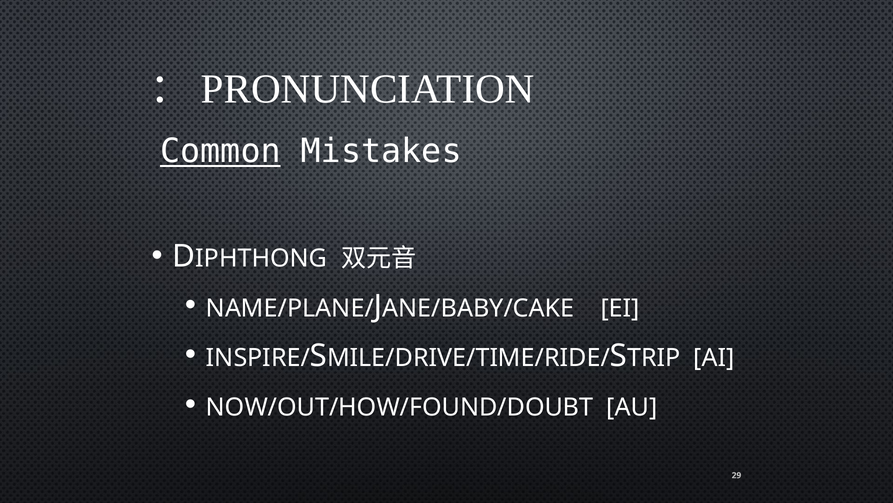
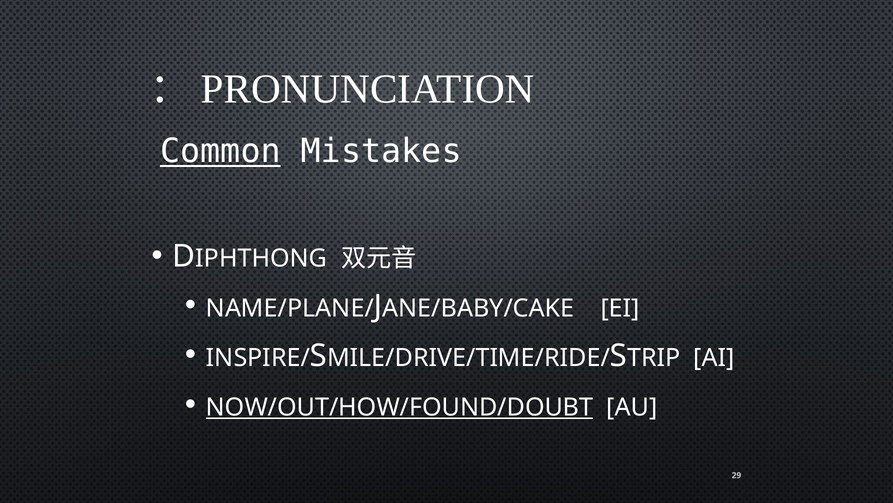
NOW/OUT/HOW/FOUND/DOUBT underline: none -> present (400, 407)
